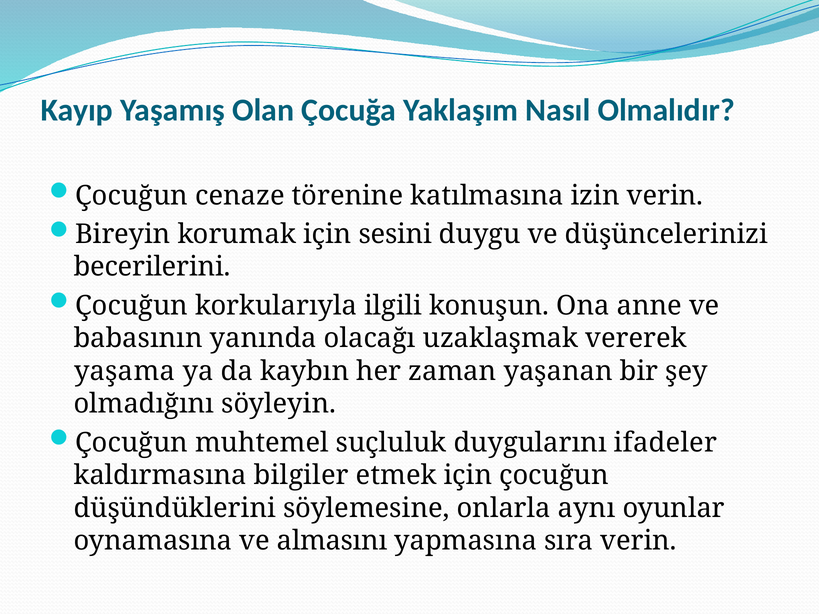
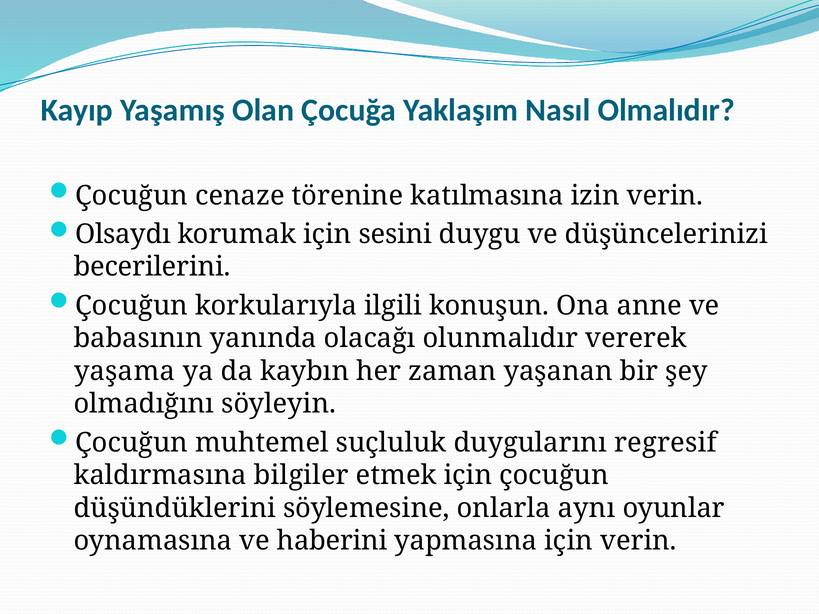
Bireyin: Bireyin -> Olsaydı (123, 234)
uzaklaşmak: uzaklaşmak -> olunmalıdır (501, 339)
ifadeler: ifadeler -> regresif (665, 443)
almasını: almasını -> haberini (332, 541)
yapmasına sıra: sıra -> için (569, 541)
